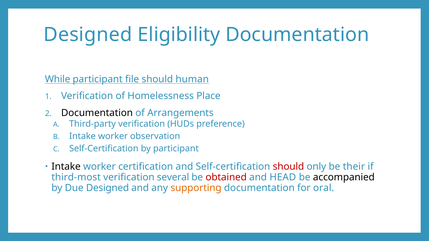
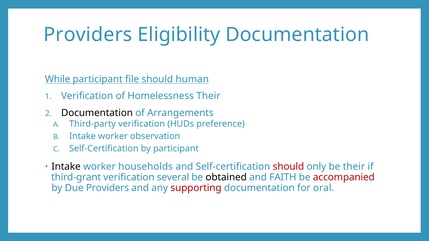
Designed: Designed -> Providers (88, 35)
Homelessness Place: Place -> Their (208, 96)
certification: certification -> households (146, 167)
third-most: third-most -> third-grant (76, 177)
obtained colour: red -> black (226, 177)
HEAD: HEAD -> FAITH (283, 177)
accompanied colour: black -> red (344, 177)
Due Designed: Designed -> Providers (108, 188)
supporting colour: orange -> red (196, 188)
